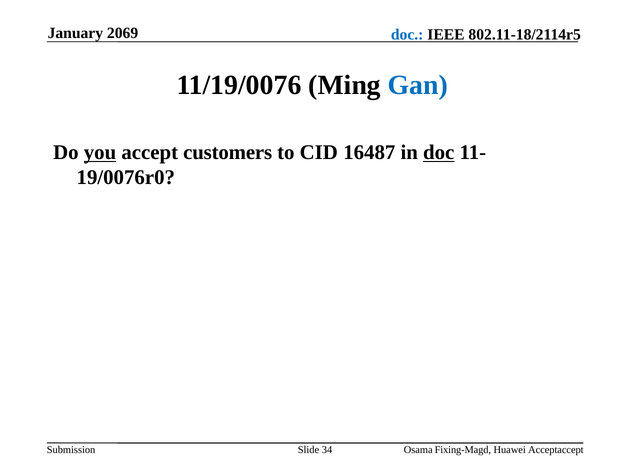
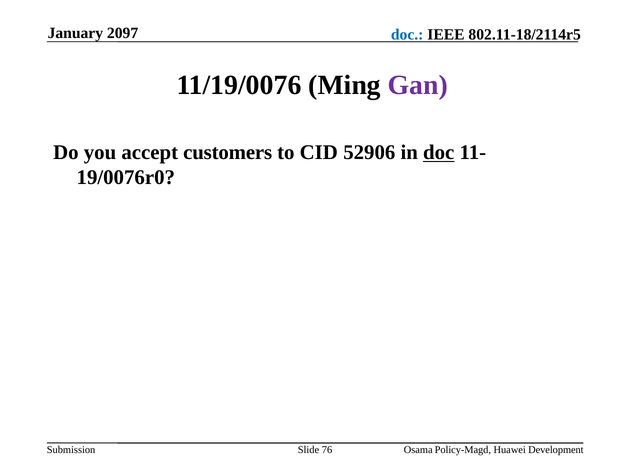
2069: 2069 -> 2097 (123, 33)
Gan colour: blue -> purple (418, 85)
you underline: present -> none (100, 153)
16487: 16487 -> 52906 (369, 153)
34: 34 -> 76 (327, 450)
Fixing-Magd: Fixing-Magd -> Policy-Magd (463, 450)
Acceptaccept: Acceptaccept -> Development (556, 450)
